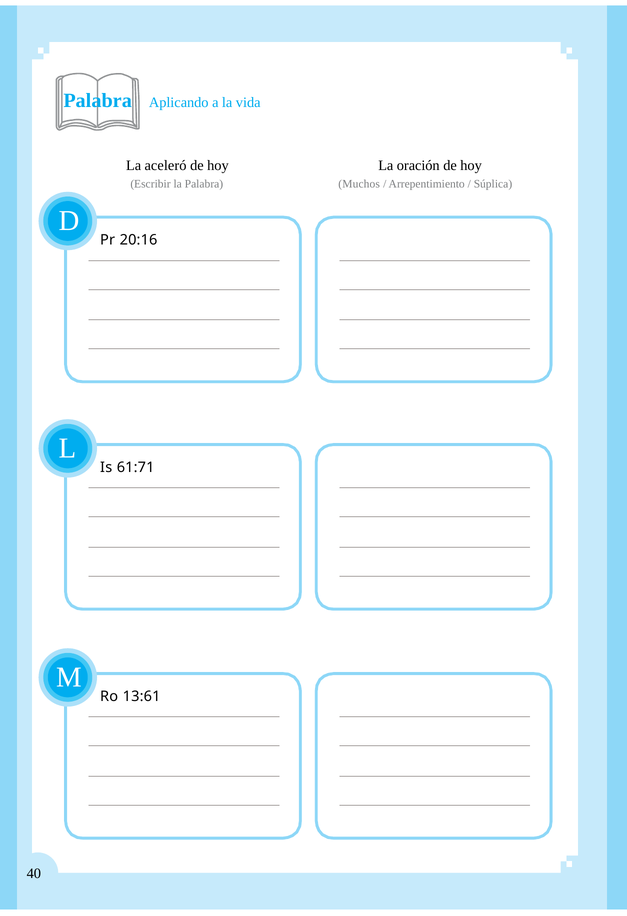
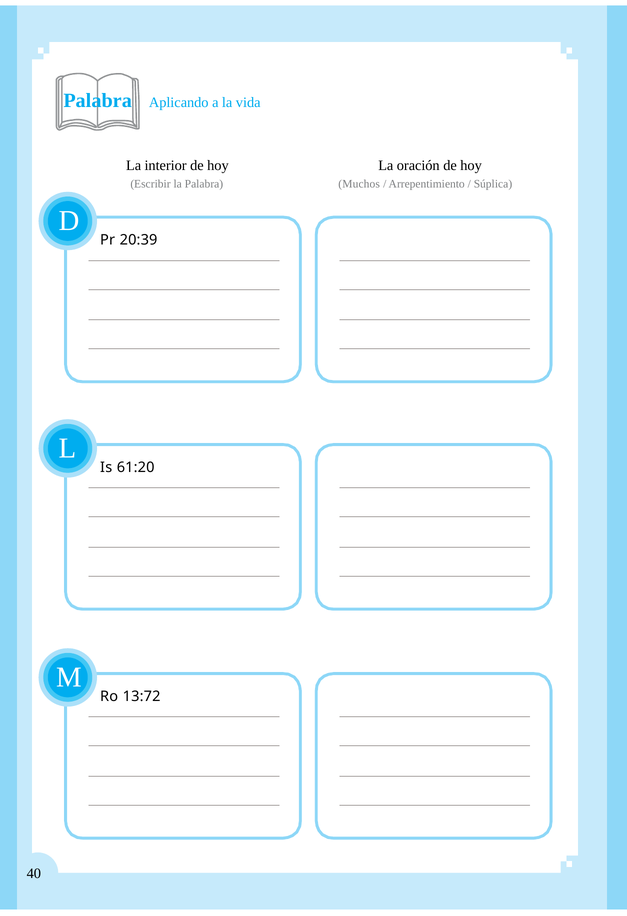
aceleró: aceleró -> interior (166, 165)
20:16: 20:16 -> 20:39 (139, 240)
61:71: 61:71 -> 61:20 (136, 468)
13:61: 13:61 -> 13:72 (142, 697)
